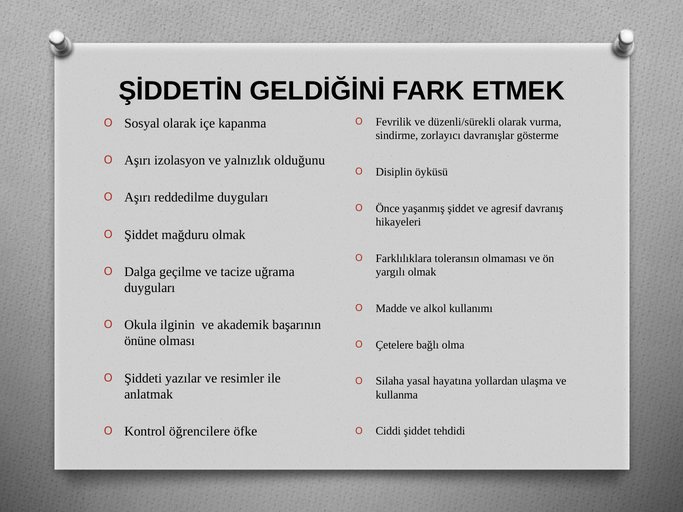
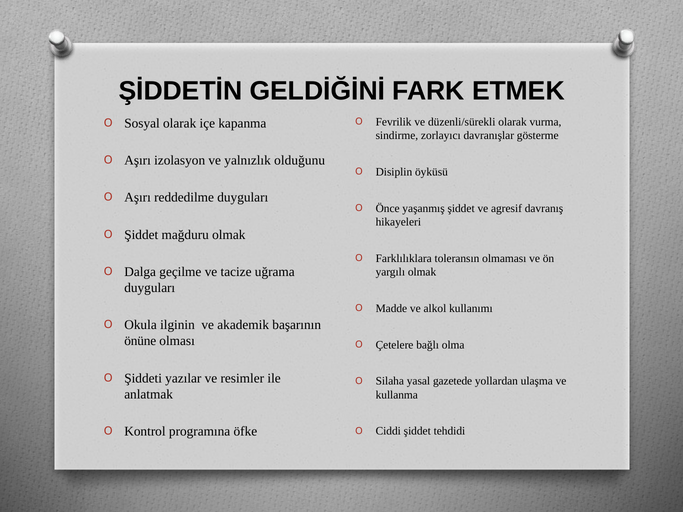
hayatına: hayatına -> gazetede (453, 381)
öğrencilere: öğrencilere -> programına (200, 432)
